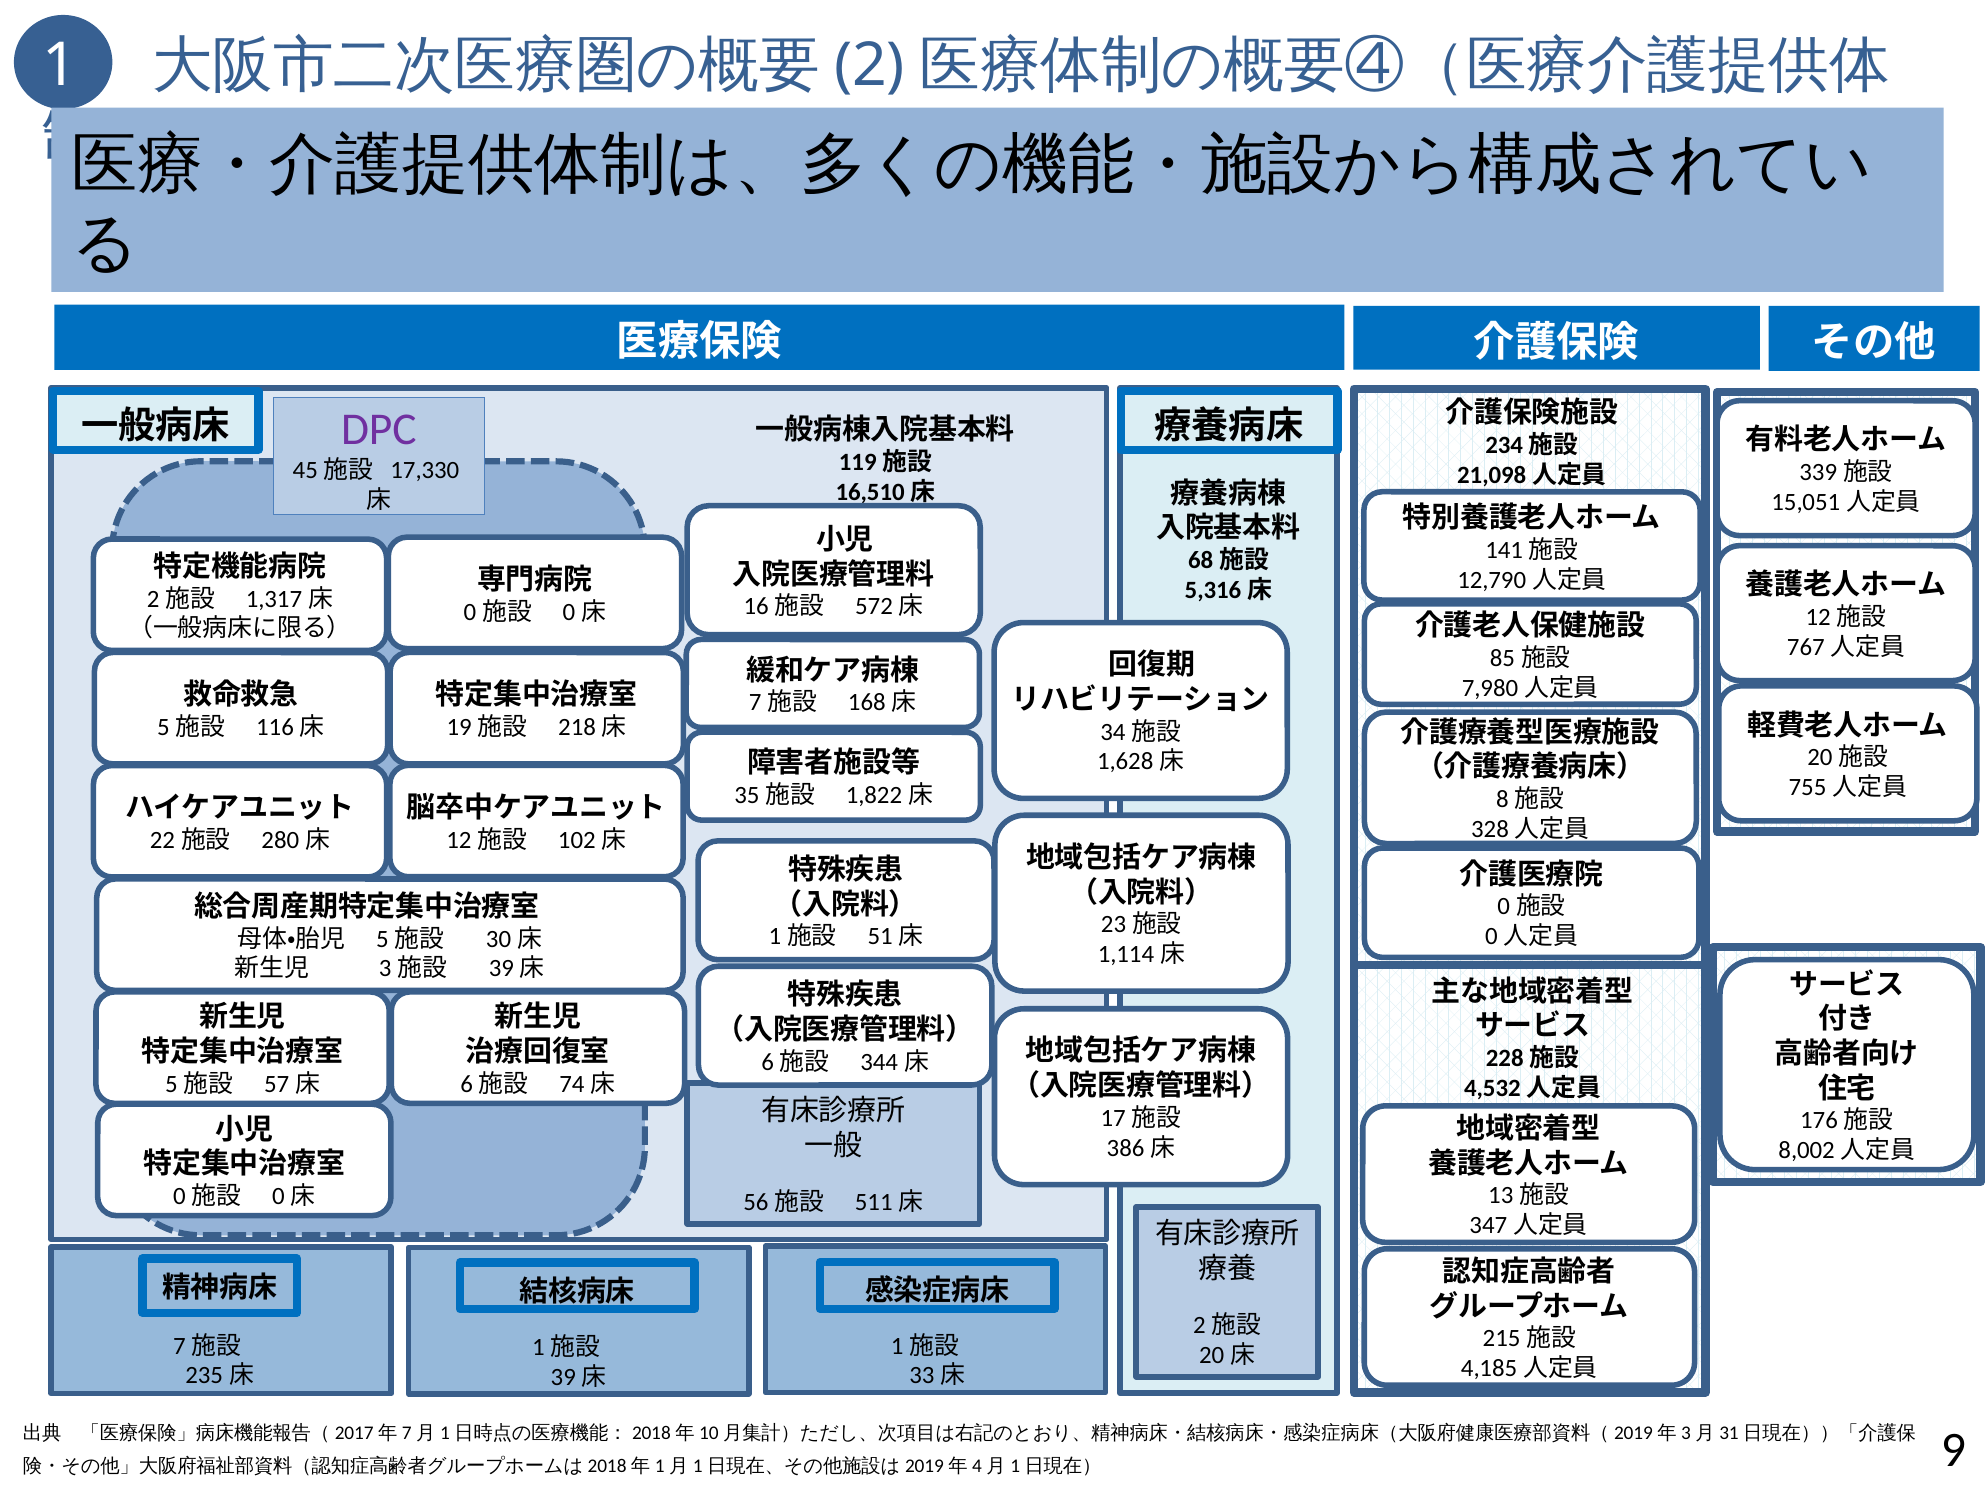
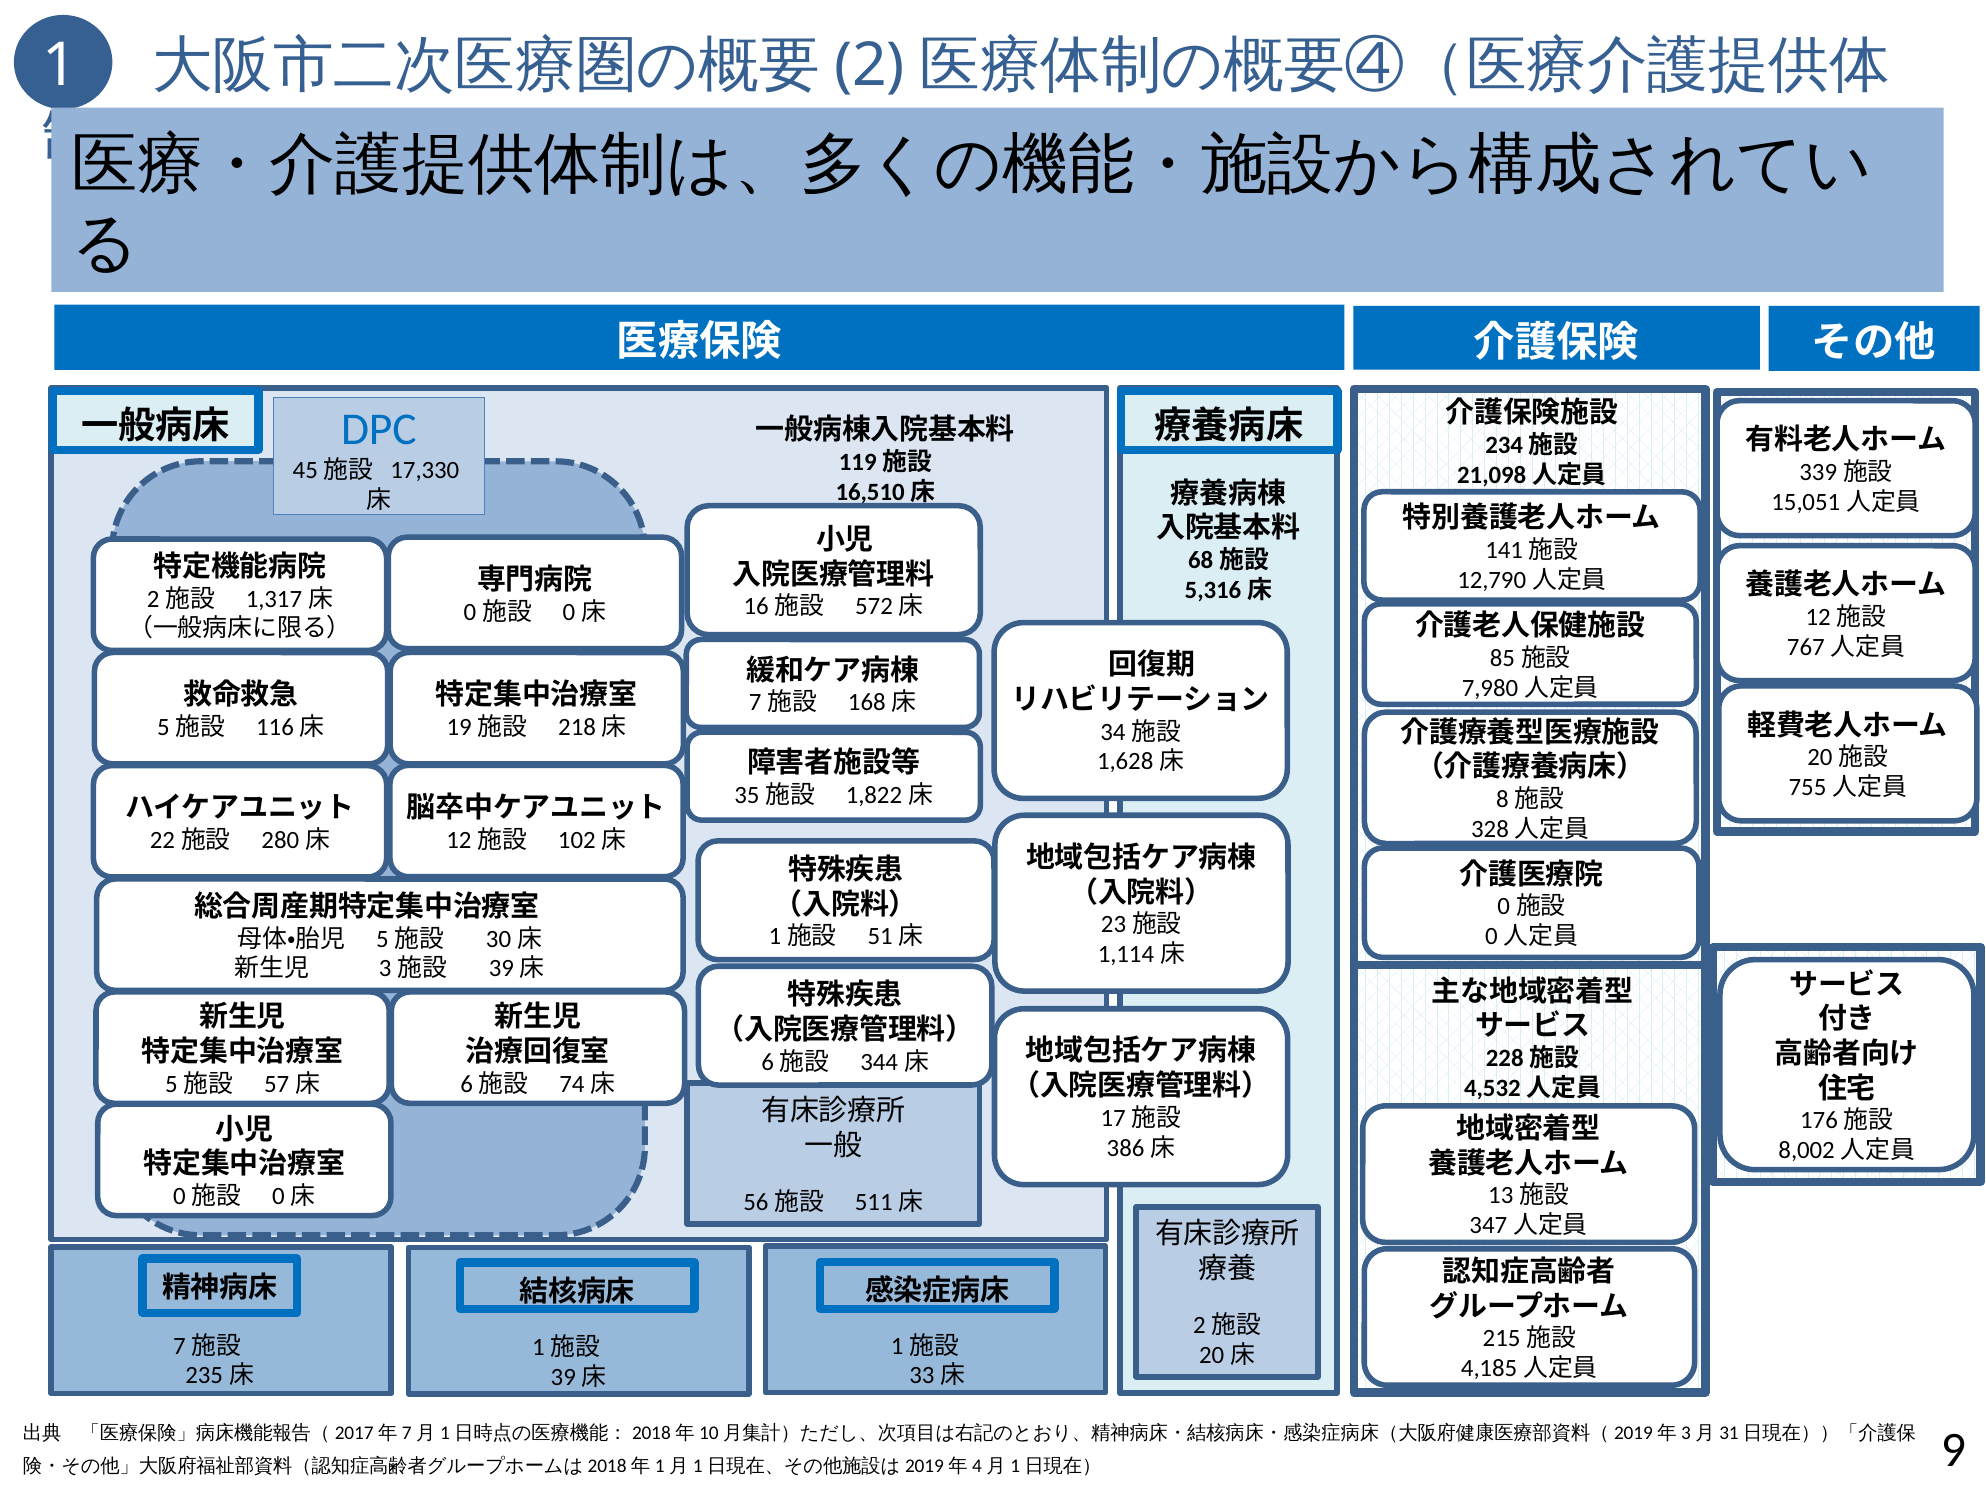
DPC colour: purple -> blue (379, 430)
